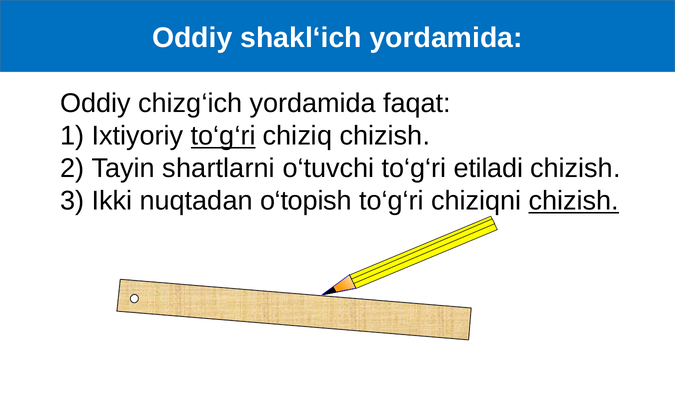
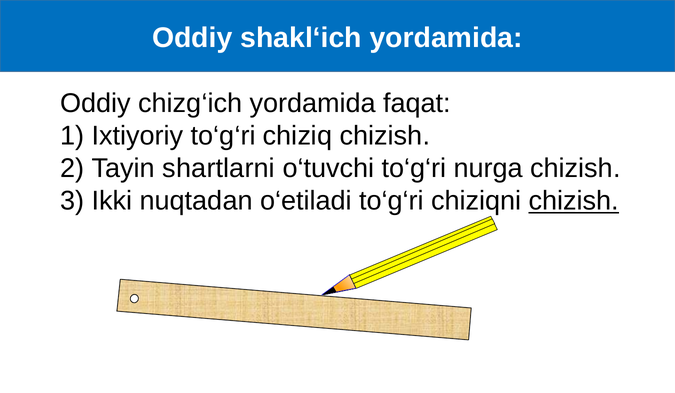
to‘g‘ri underline: present -> none (223, 136)
etiladi: etiladi -> nurga (488, 168)
o‘topish: o‘topish -> o‘etiladi (306, 201)
